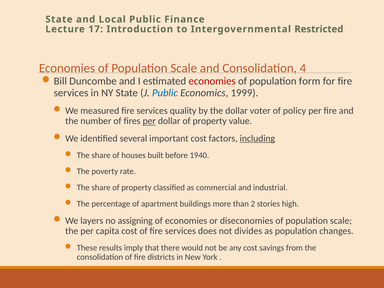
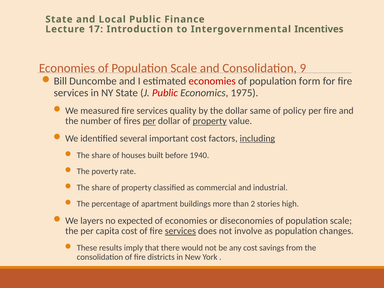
Restricted: Restricted -> Incentives (319, 29)
4: 4 -> 9 (303, 68)
Public colour: blue -> red (165, 93)
1999: 1999 -> 1975 (244, 93)
voter: voter -> same (260, 111)
property underline: none -> present (210, 121)
assigning: assigning -> expected (135, 221)
services underline: none -> present (180, 231)
divides: divides -> involve (248, 231)
